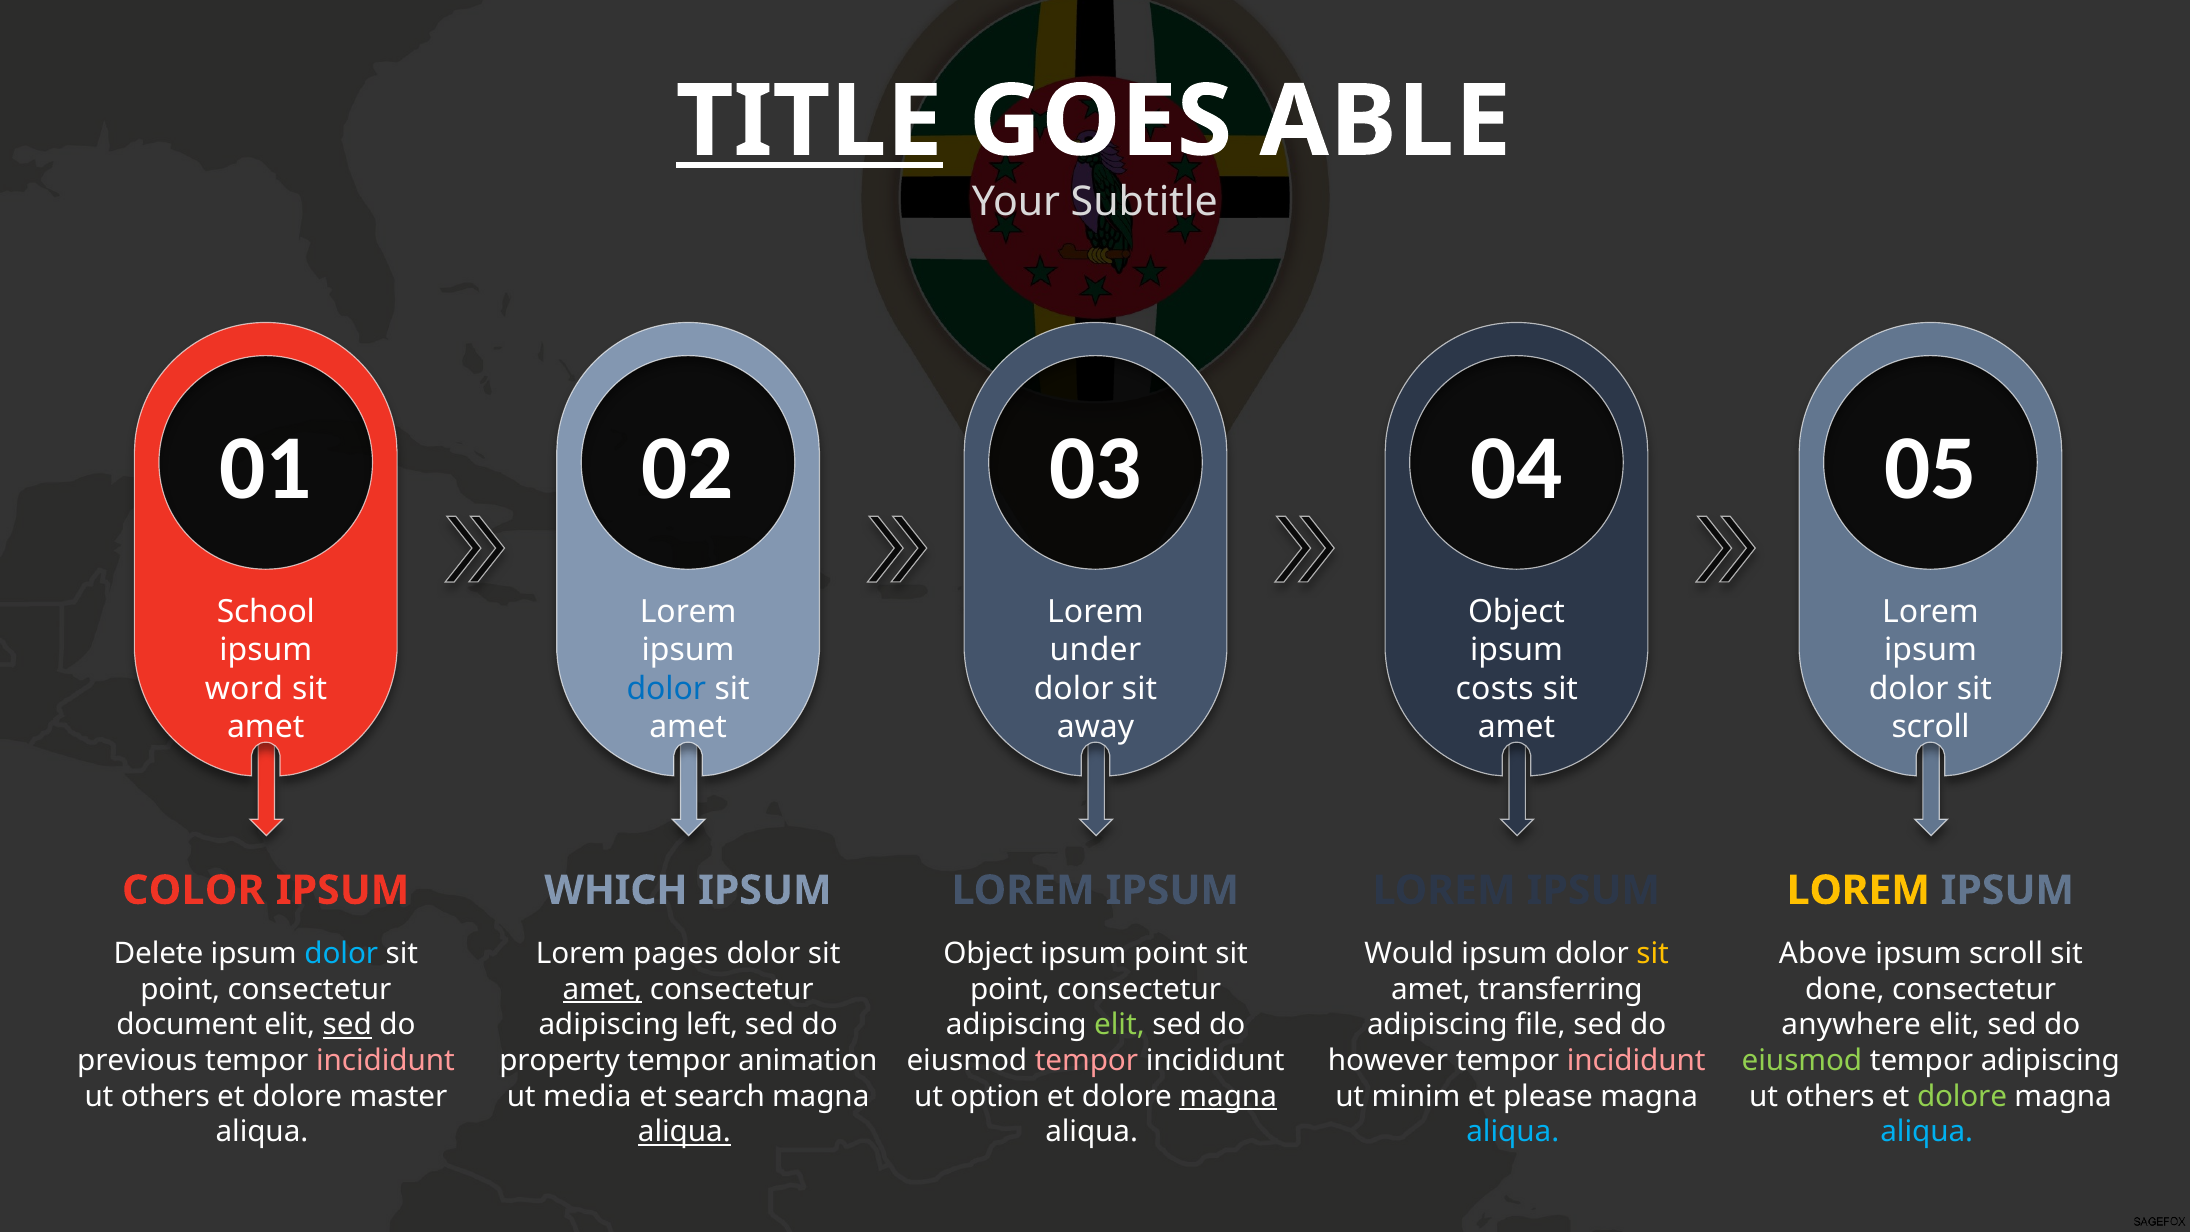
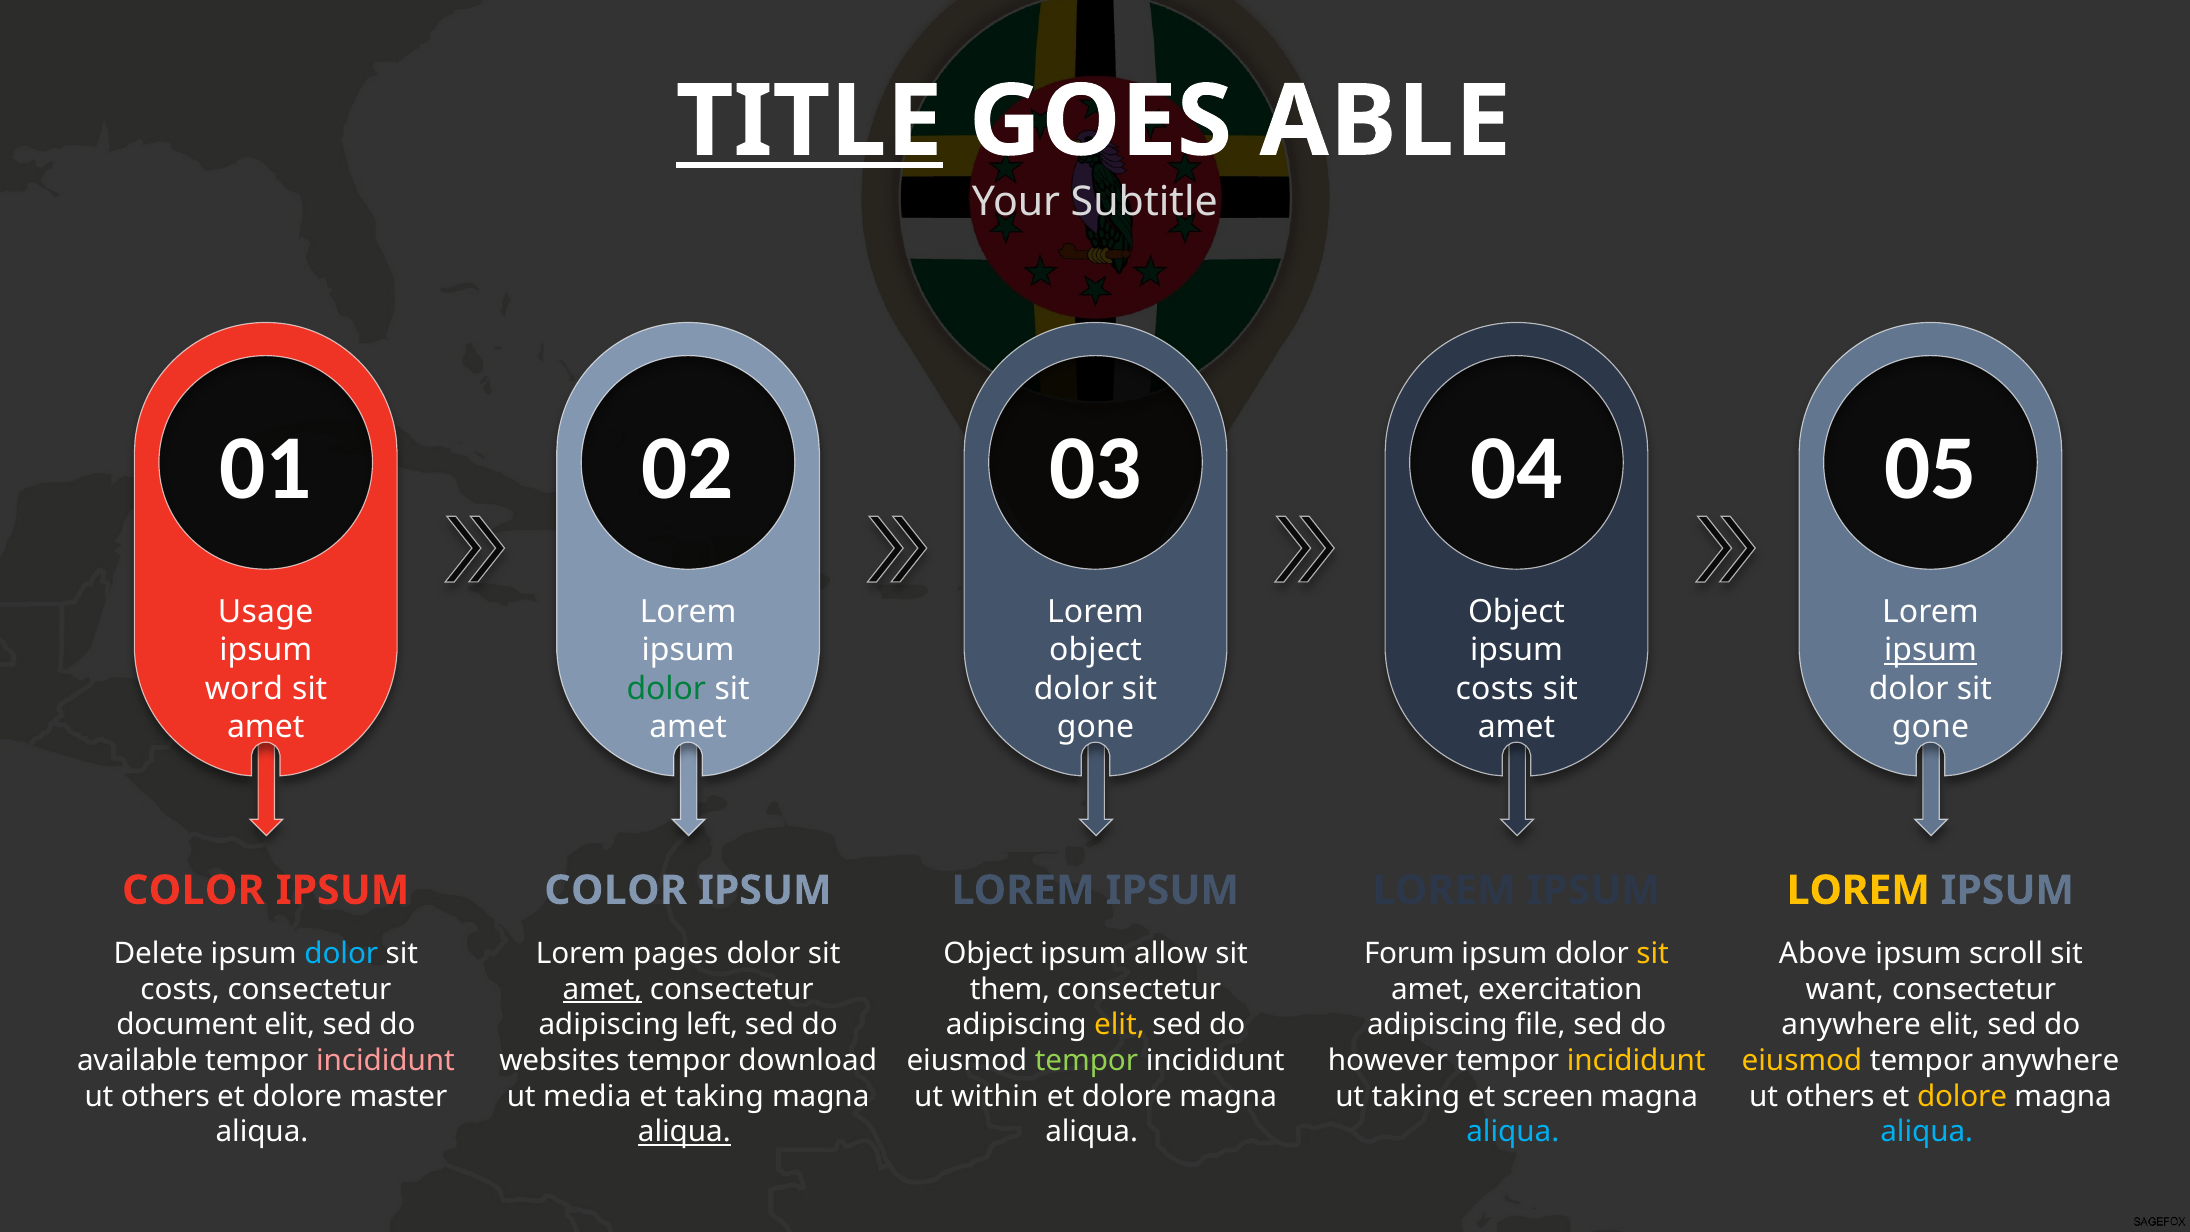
School: School -> Usage (266, 612)
under: under -> object (1096, 650)
ipsum underline: none -> present (1931, 650)
dolor colour: blue -> green (666, 689)
away: away -> gone (1095, 727)
scroll: scroll -> gone (1930, 727)
WHICH: WHICH -> COLOR (616, 890)
ipsum point: point -> allow (1171, 954)
Would: Would -> Forum (1409, 954)
point: point -> costs (180, 989)
point: point -> them (1010, 989)
transferring: transferring -> exercitation (1560, 989)
done: done -> want (1845, 989)
sed underline: present -> none (347, 1025)
elit colour: light green -> yellow (1119, 1025)
previous: previous -> available (137, 1061)
property: property -> websites (560, 1061)
animation: animation -> download (808, 1061)
tempor colour: pink -> light green (1086, 1061)
incididunt colour: pink -> yellow (1636, 1061)
eiusmod colour: light green -> yellow (1802, 1061)
tempor adipiscing: adipiscing -> anywhere (2050, 1061)
et search: search -> taking (719, 1096)
option: option -> within (995, 1096)
magna underline: present -> none (1228, 1096)
ut minim: minim -> taking (1416, 1096)
please: please -> screen (1548, 1096)
dolore colour: light green -> yellow (1962, 1096)
